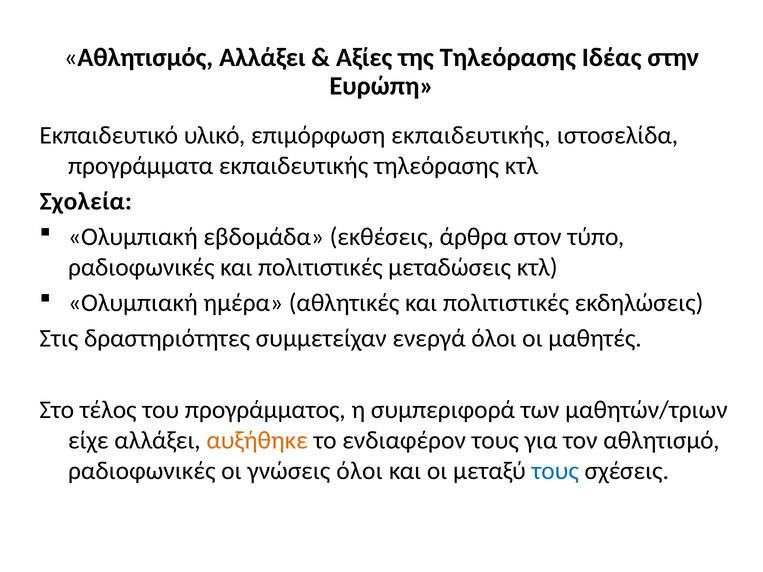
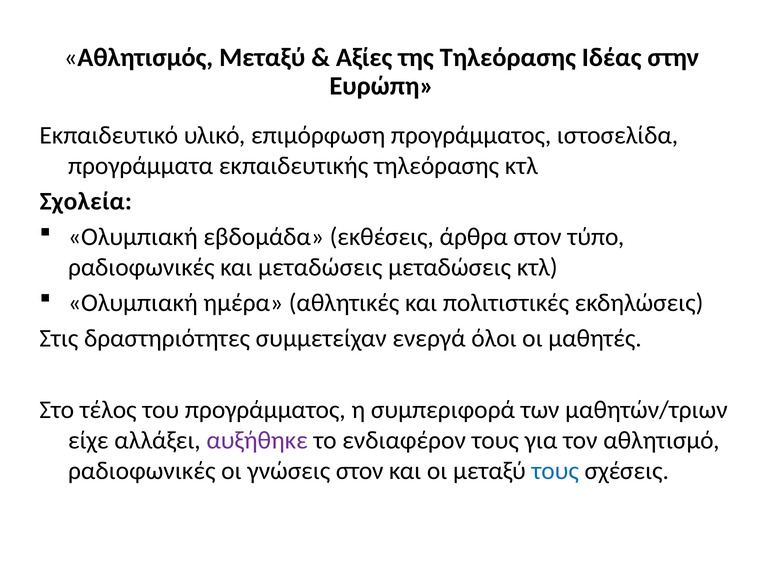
Αθλητισμός Αλλάξει: Αλλάξει -> Μεταξύ (262, 57)
επιμόρφωση εκπαιδευτικής: εκπαιδευτικής -> προγράμματος (471, 135)
ραδιοφωνικές και πολιτιστικές: πολιτιστικές -> μεταδώσεις (320, 268)
αυξήθηκε colour: orange -> purple (257, 440)
γνώσεις όλοι: όλοι -> στον (360, 471)
